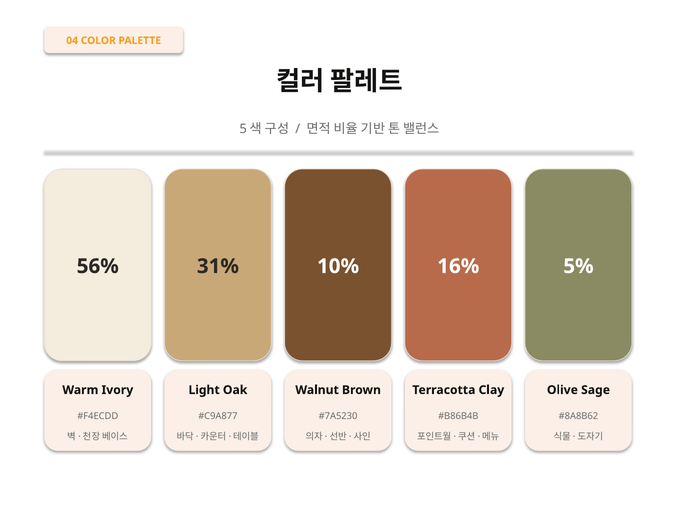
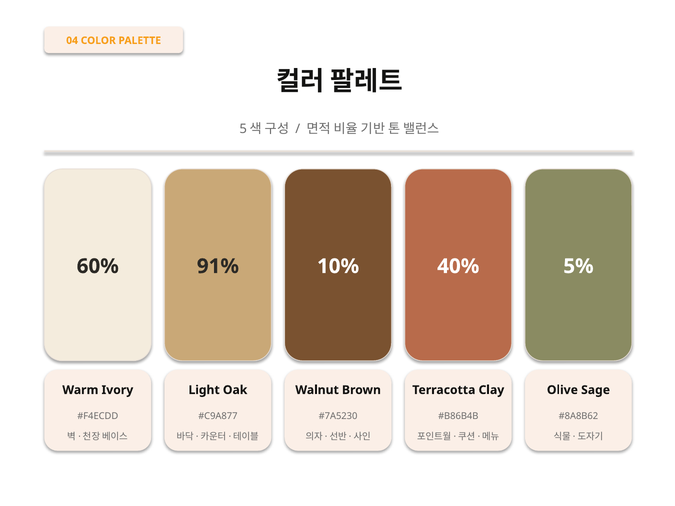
56%: 56% -> 60% (98, 266)
31%: 31% -> 91% (218, 266)
16%: 16% -> 40% (458, 266)
